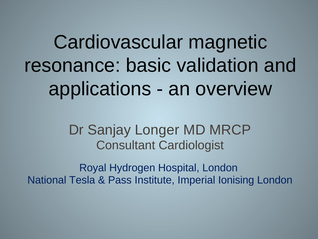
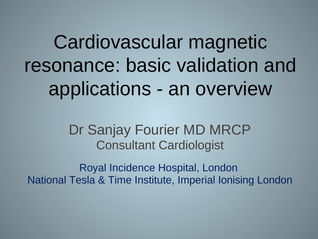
Longer: Longer -> Fourier (157, 130)
Hydrogen: Hydrogen -> Incidence (132, 167)
Pass: Pass -> Time (120, 180)
